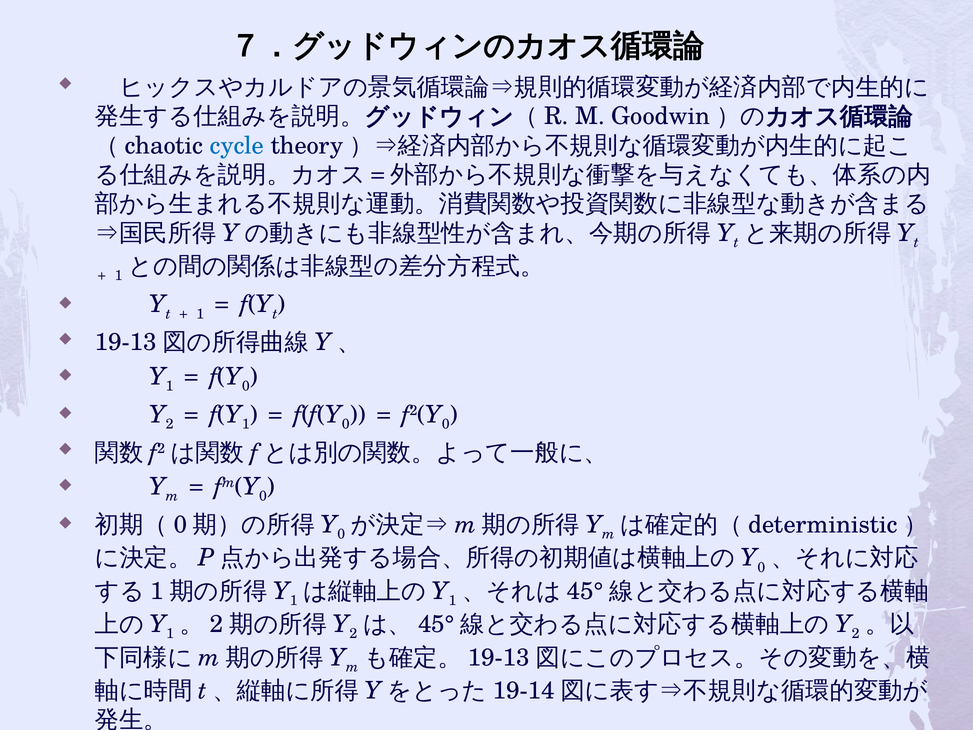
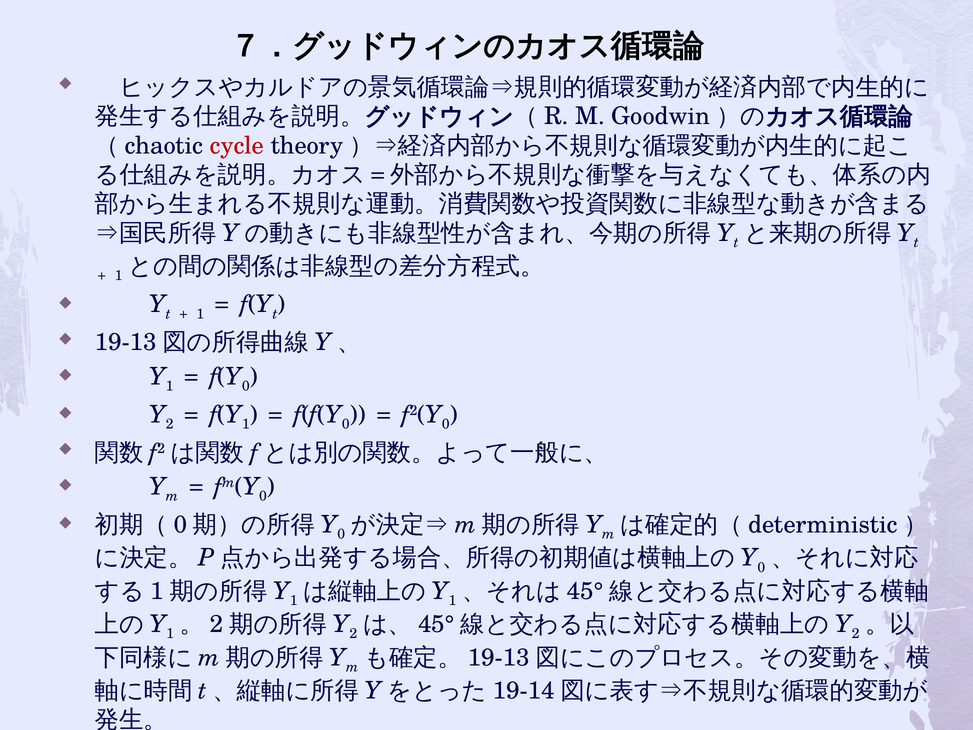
cycle colour: blue -> red (237, 146)
